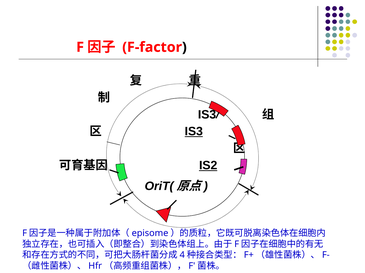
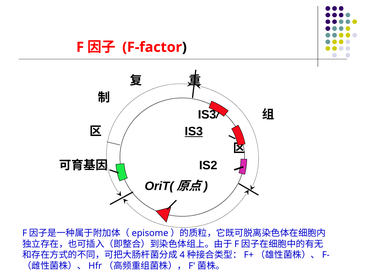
IS2 underline: present -> none (208, 166)
